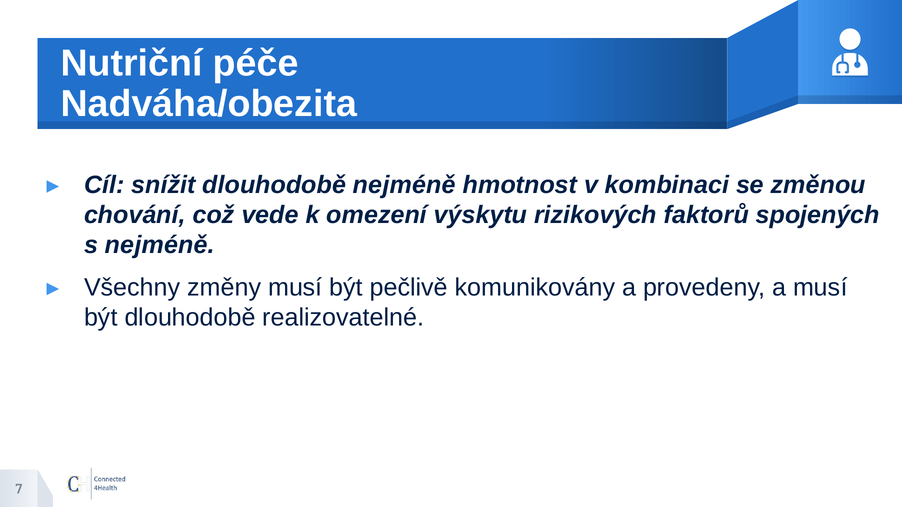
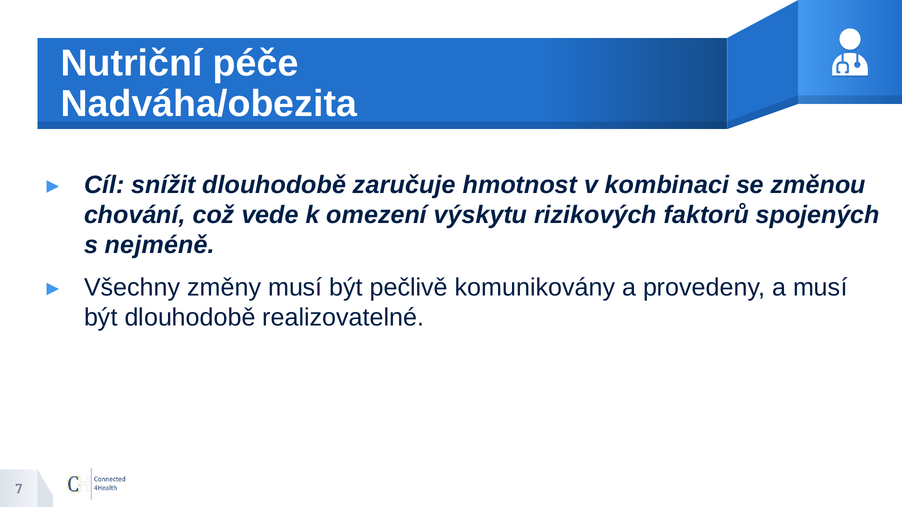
dlouhodobě nejméně: nejméně -> zaručuje (404, 185)
